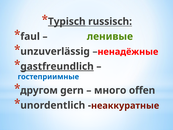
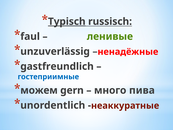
gastfreundlich underline: present -> none (57, 66)
другом: другом -> можем (39, 90)
offen: offen -> пива (142, 90)
